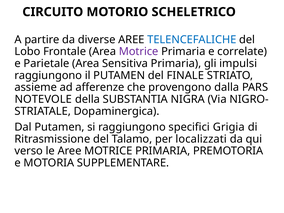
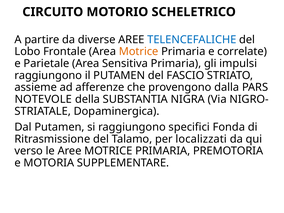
Motrice colour: purple -> orange (139, 52)
FINALE: FINALE -> FASCIO (185, 75)
Grigia: Grigia -> Fonda (229, 127)
